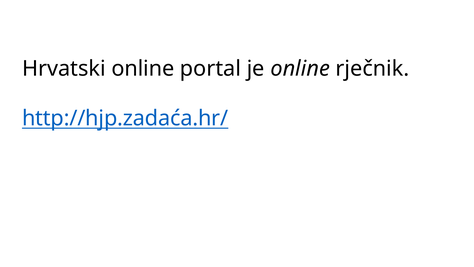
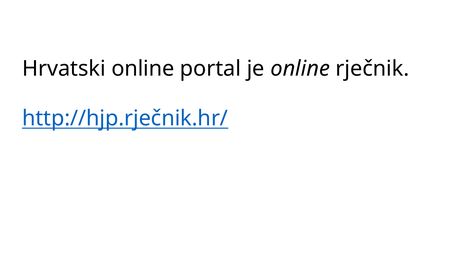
http://hjp.zadaća.hr/: http://hjp.zadaća.hr/ -> http://hjp.rječnik.hr/ (125, 118)
